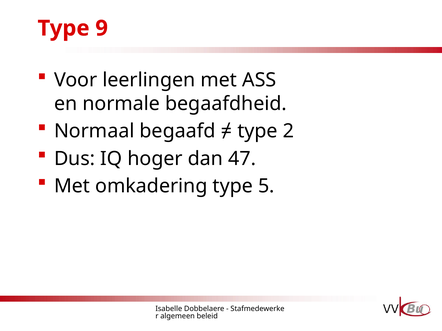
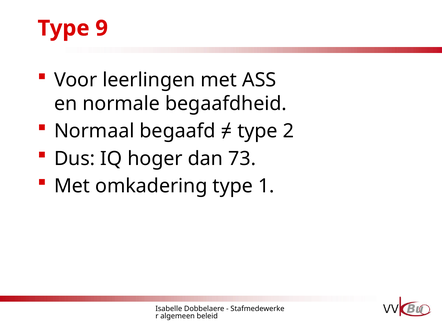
47: 47 -> 73 (242, 159)
5: 5 -> 1 (266, 186)
